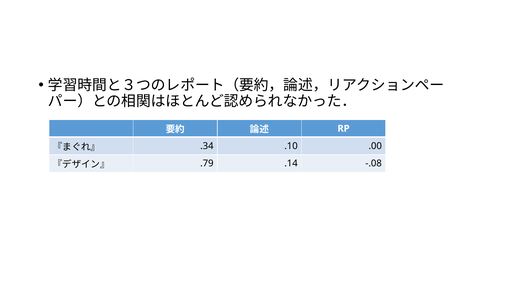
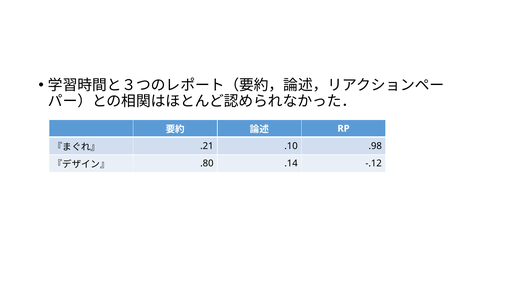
.34: .34 -> .21 (207, 146)
.00: .00 -> .98 (375, 146)
.79: .79 -> .80 (207, 164)
-.08: -.08 -> -.12 (374, 164)
